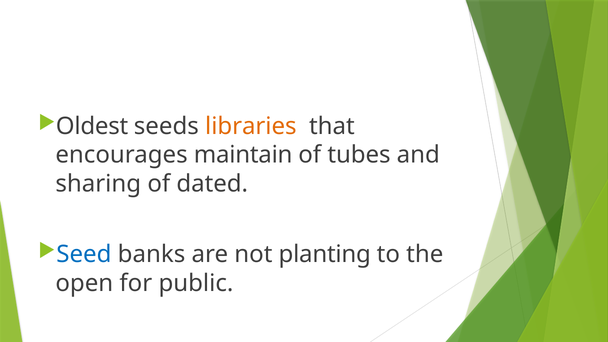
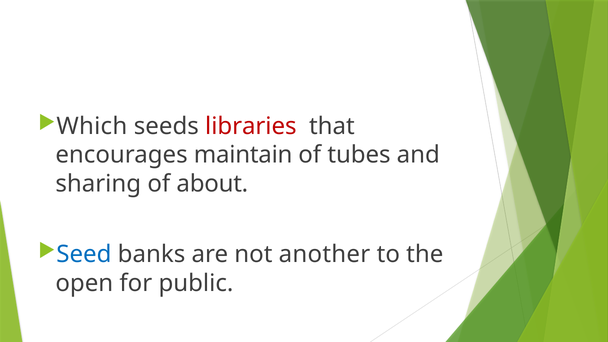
Oldest: Oldest -> Which (92, 126)
libraries colour: orange -> red (251, 126)
dated: dated -> about (212, 184)
planting: planting -> another (324, 254)
